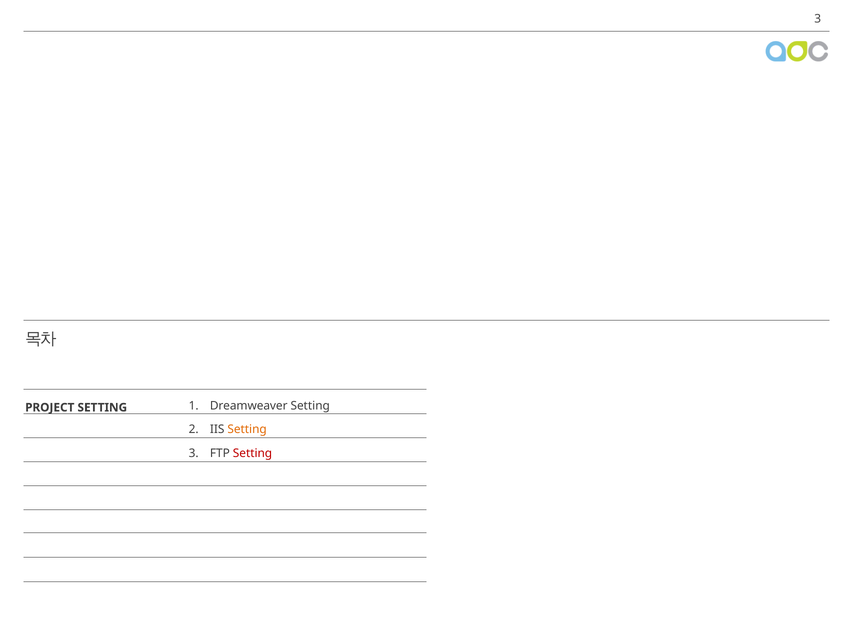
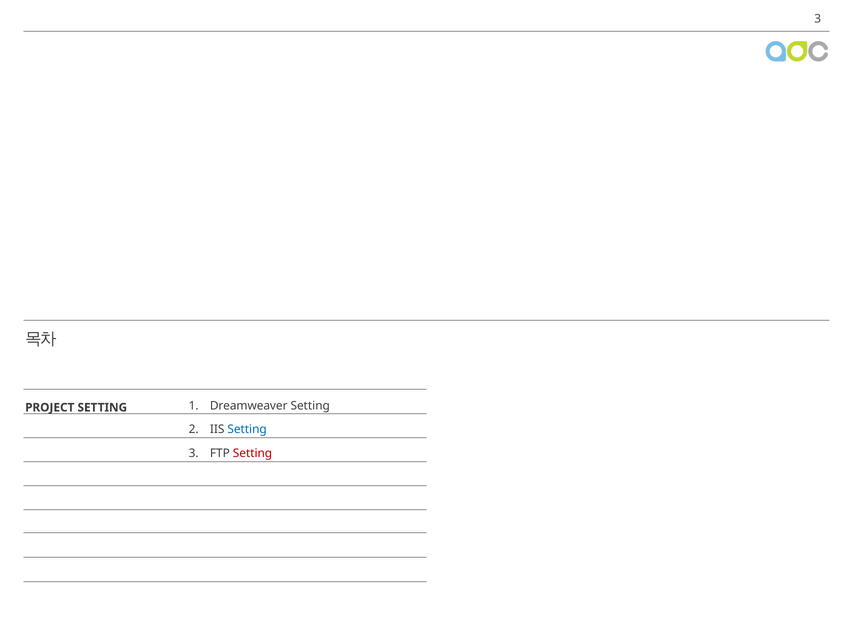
Setting colour: orange -> blue (247, 429)
